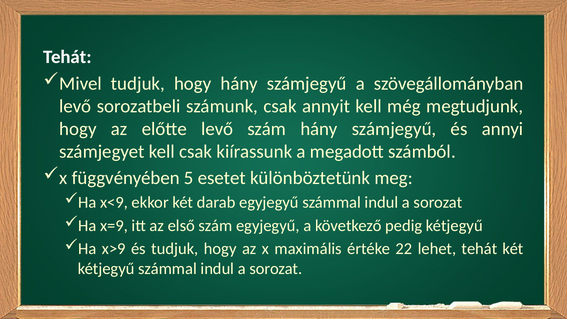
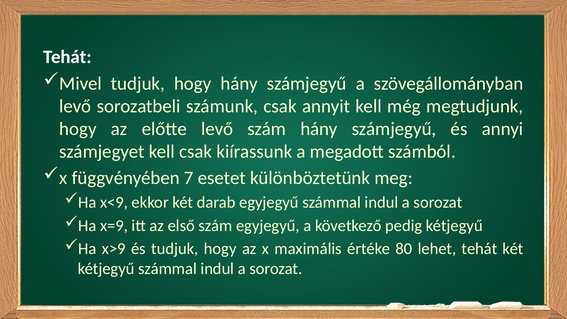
5: 5 -> 7 (189, 178)
22: 22 -> 80 (404, 249)
